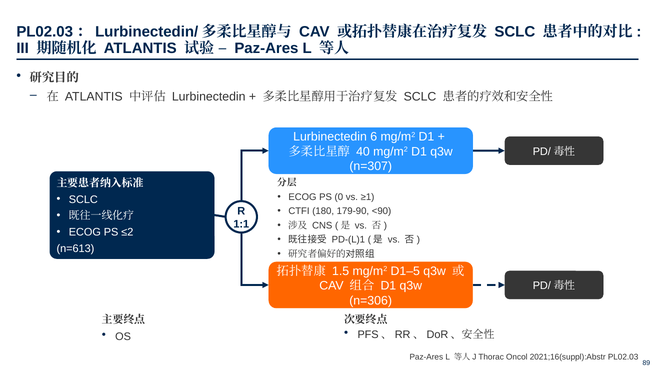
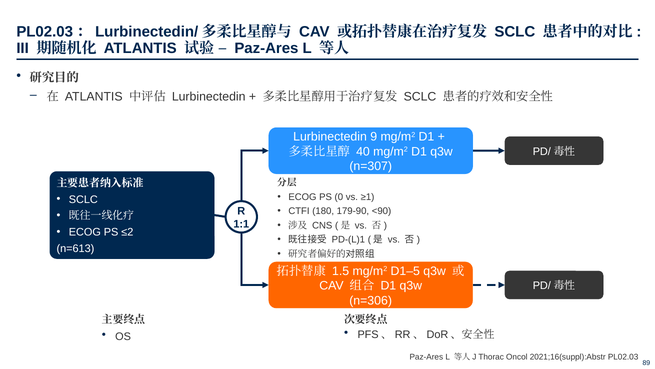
6: 6 -> 9 (374, 137)
